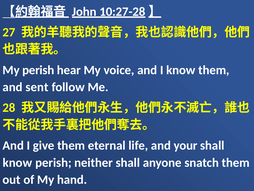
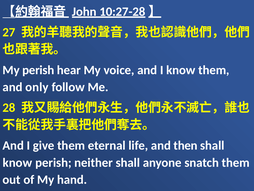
sent: sent -> only (37, 87)
your: your -> then (186, 145)
